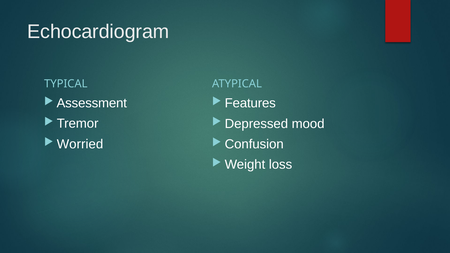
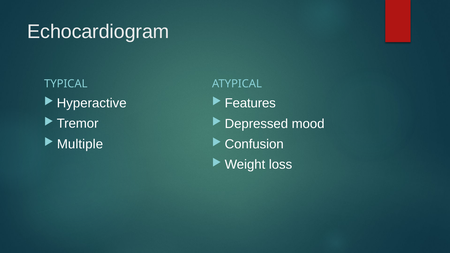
Assessment: Assessment -> Hyperactive (92, 103)
Worried: Worried -> Multiple (80, 144)
